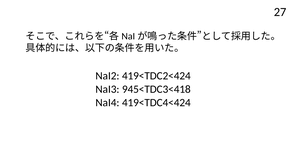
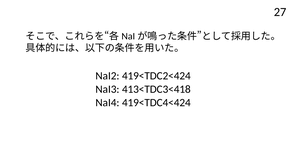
945<TDC3<418: 945<TDC3<418 -> 413<TDC3<418 (156, 89)
